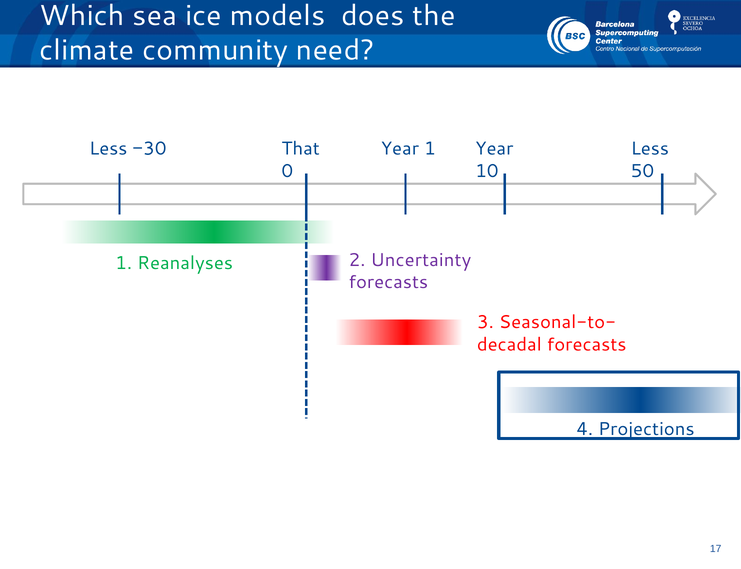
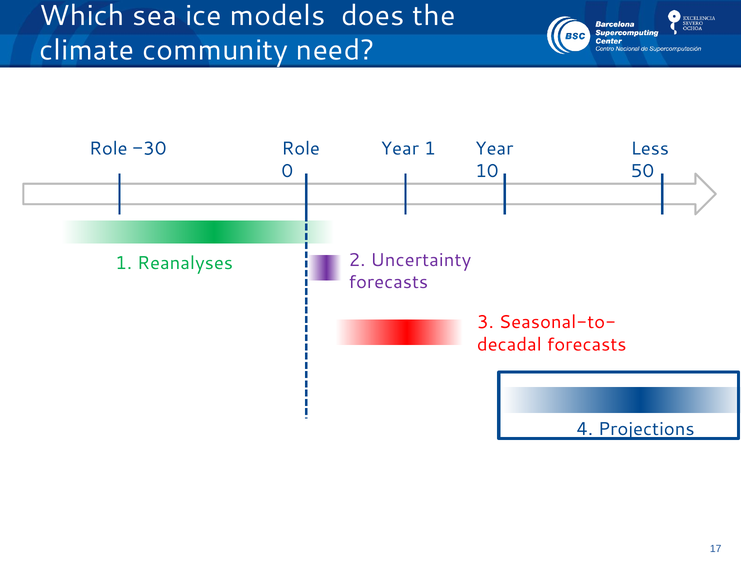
Less: Less -> Role (108, 149)
That: That -> Role (301, 149)
